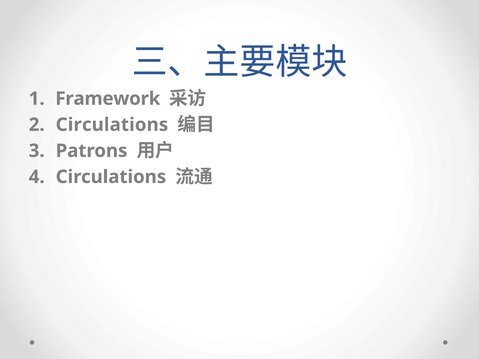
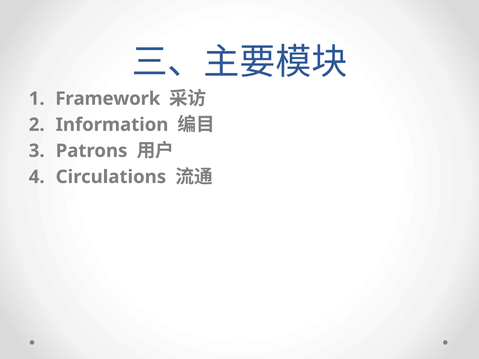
Circulations: Circulations -> Information (112, 125)
